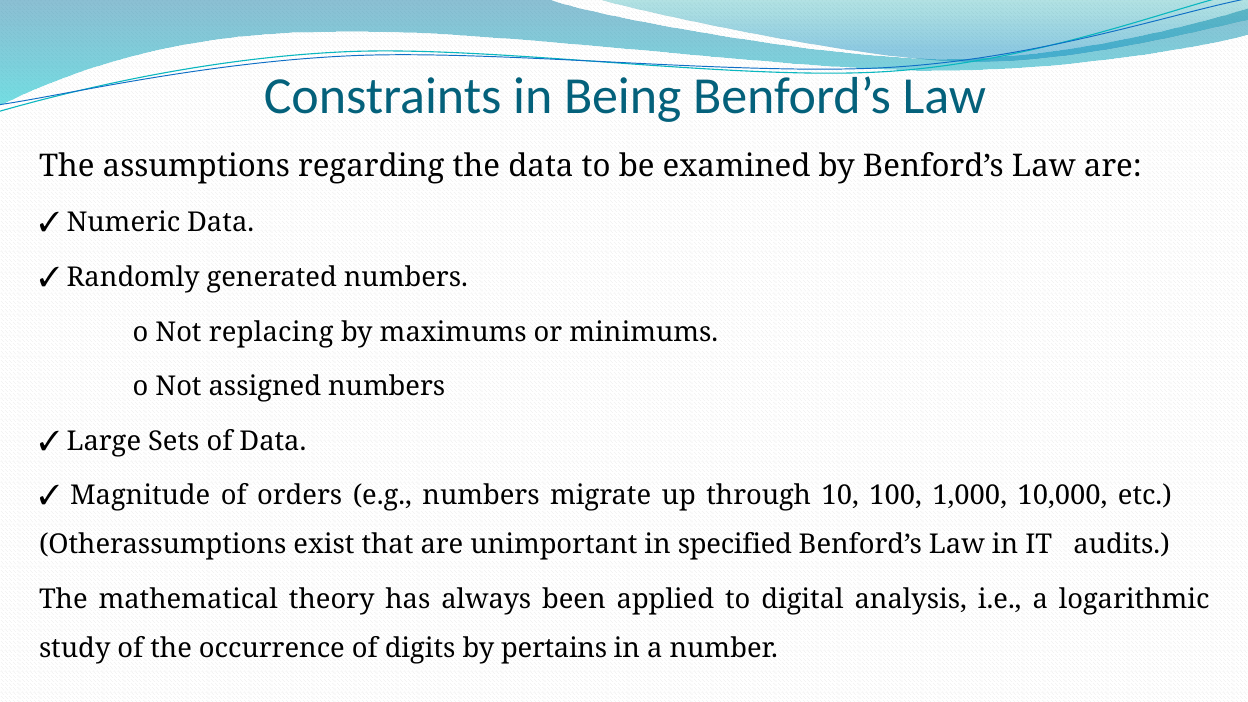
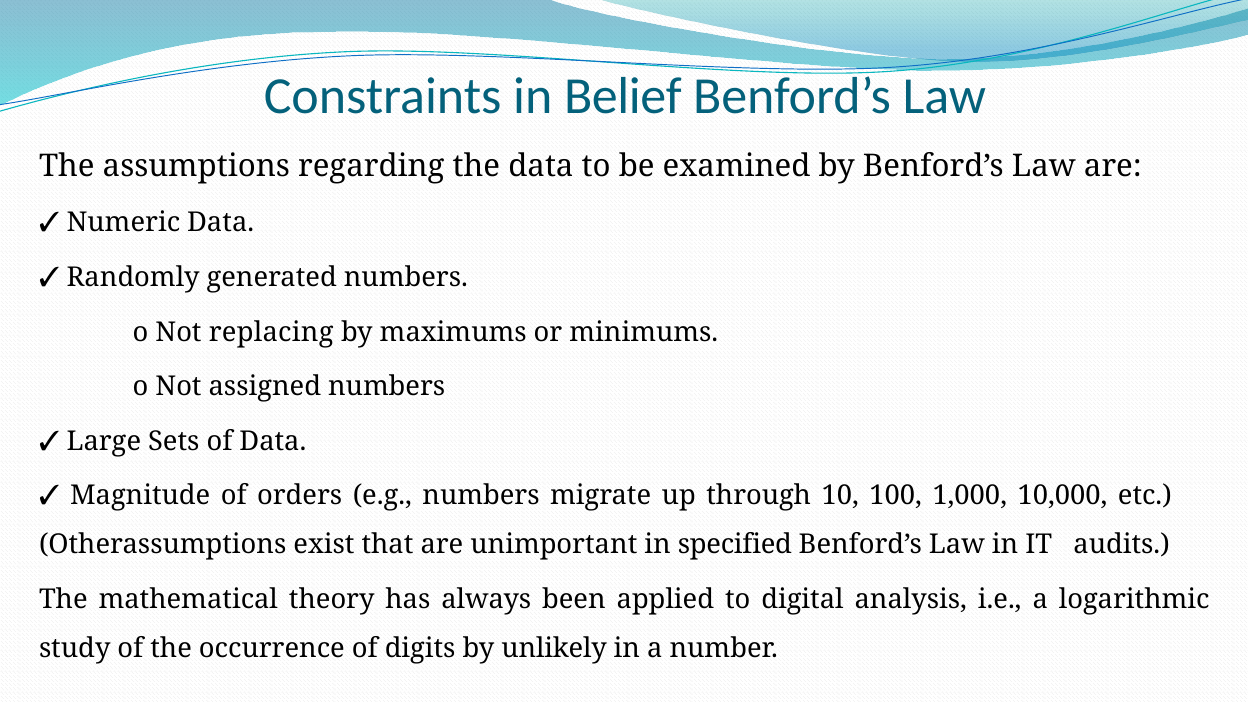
Being: Being -> Belief (623, 96)
pertains: pertains -> unlikely (554, 649)
